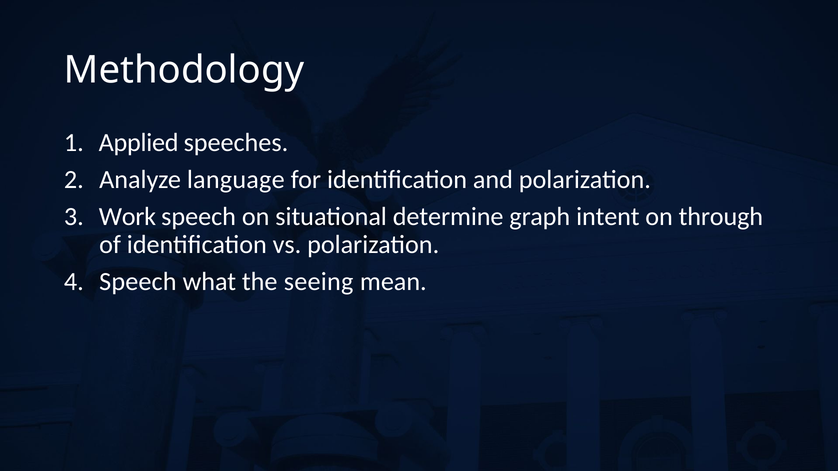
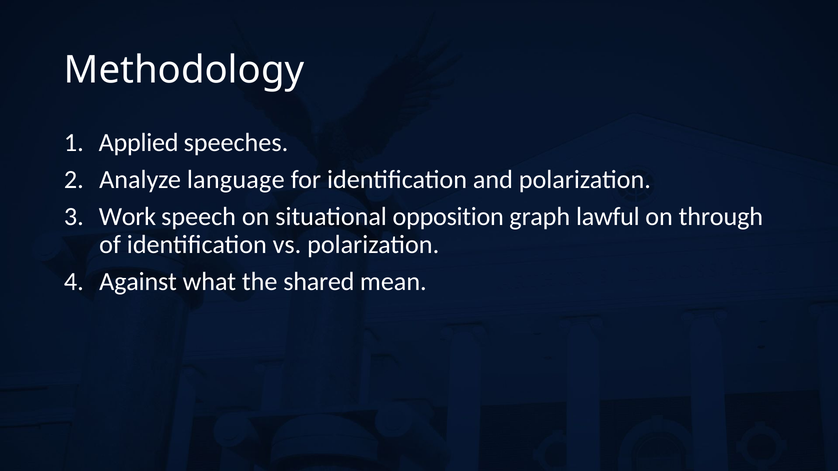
determine: determine -> opposition (448, 217)
intent: intent -> lawful (608, 217)
Speech: Speech -> Against (138, 282)
seeing: seeing -> shared (319, 282)
